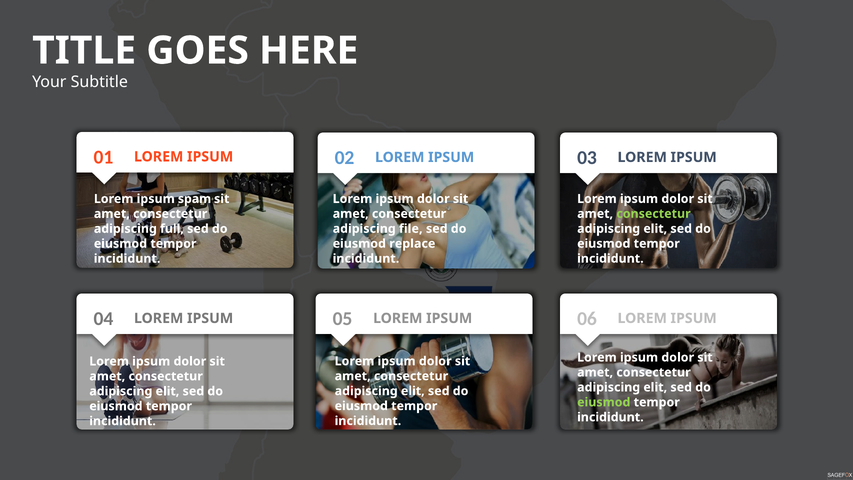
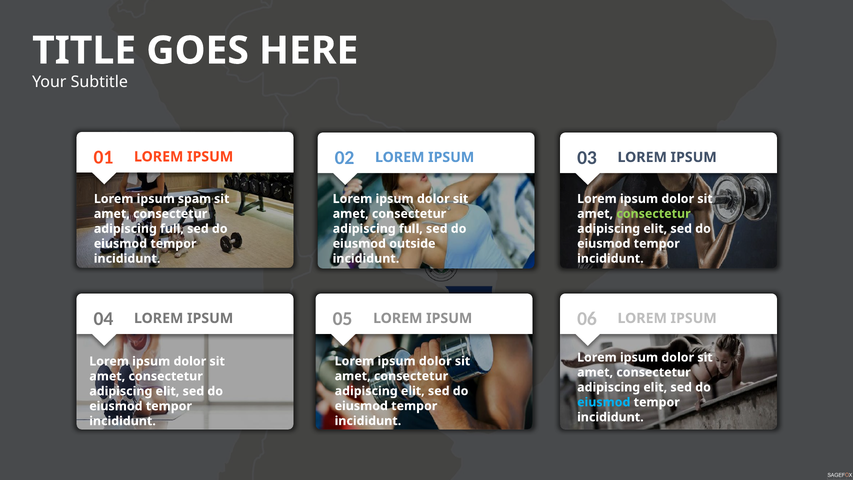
file: file -> full (411, 229)
replace: replace -> outside (412, 244)
eiusmod colour: light green -> light blue (604, 402)
